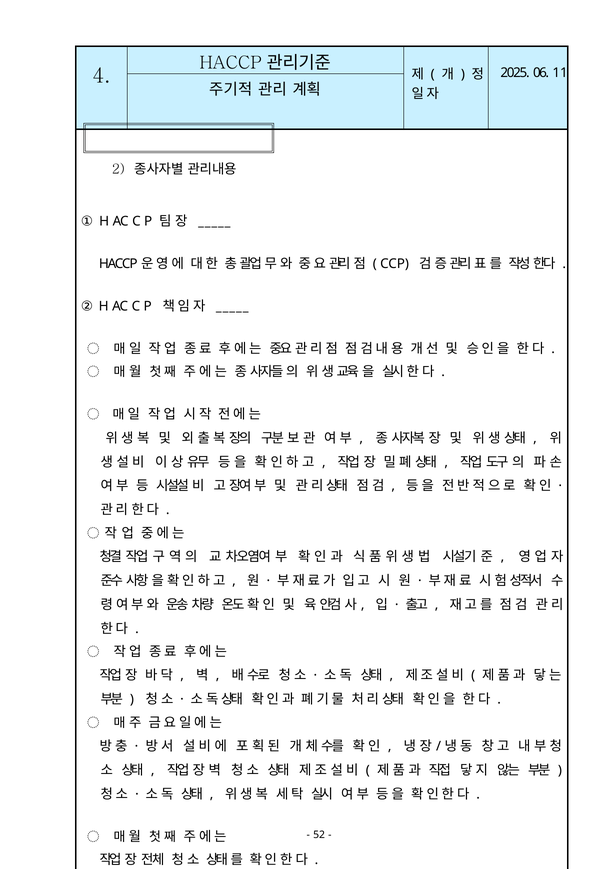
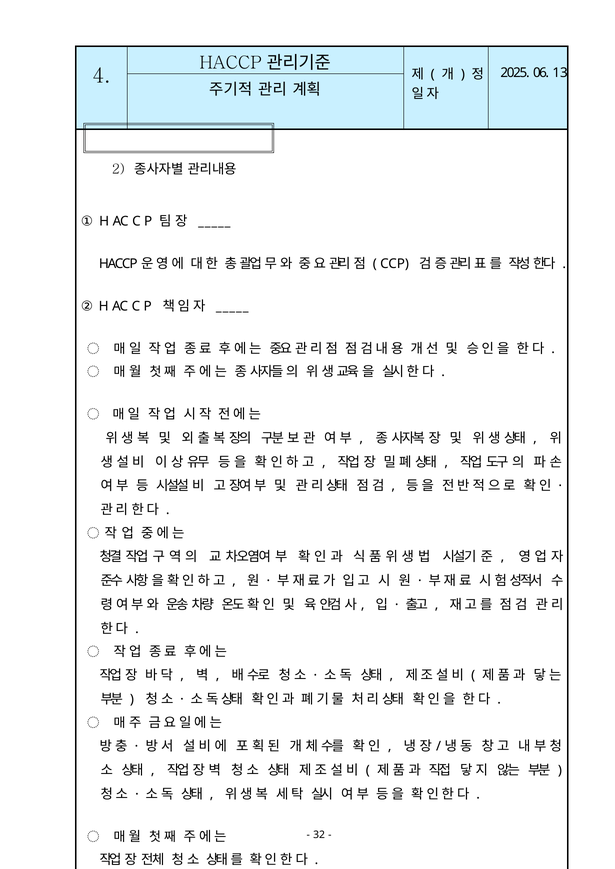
11: 11 -> 13 (560, 73)
52: 52 -> 32 (319, 835)
